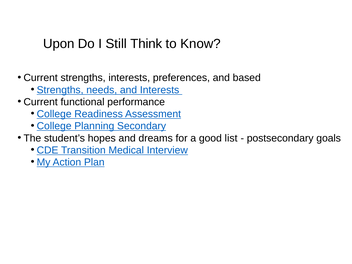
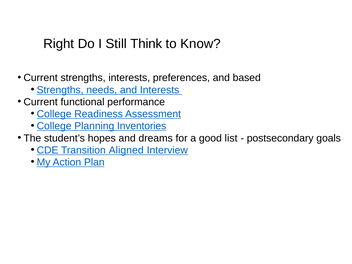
Upon: Upon -> Right (59, 44)
Secondary: Secondary -> Inventories (142, 126)
Medical: Medical -> Aligned (126, 150)
